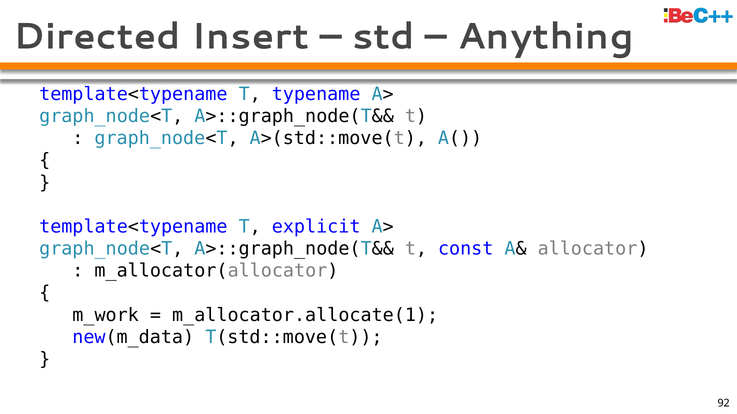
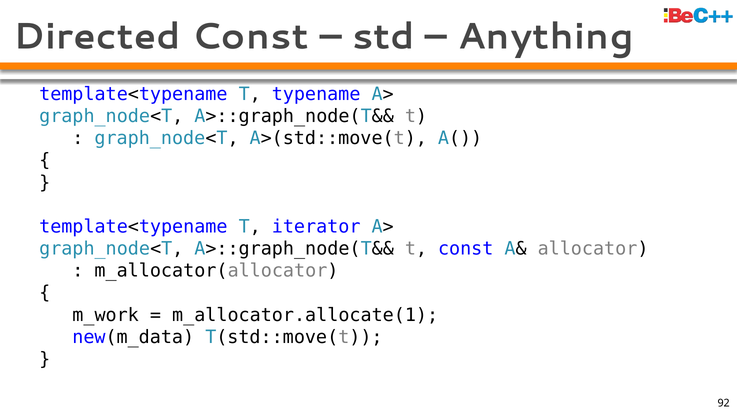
Directed Insert: Insert -> Const (250, 37)
explicit: explicit -> iterator (316, 227)
